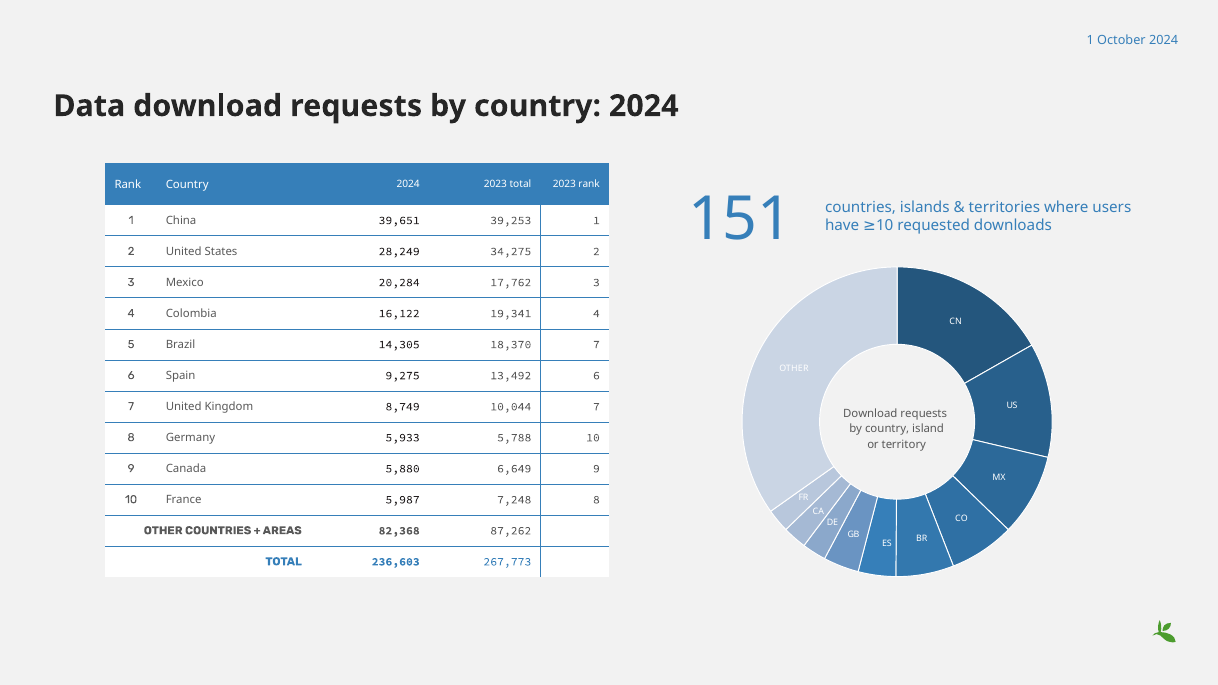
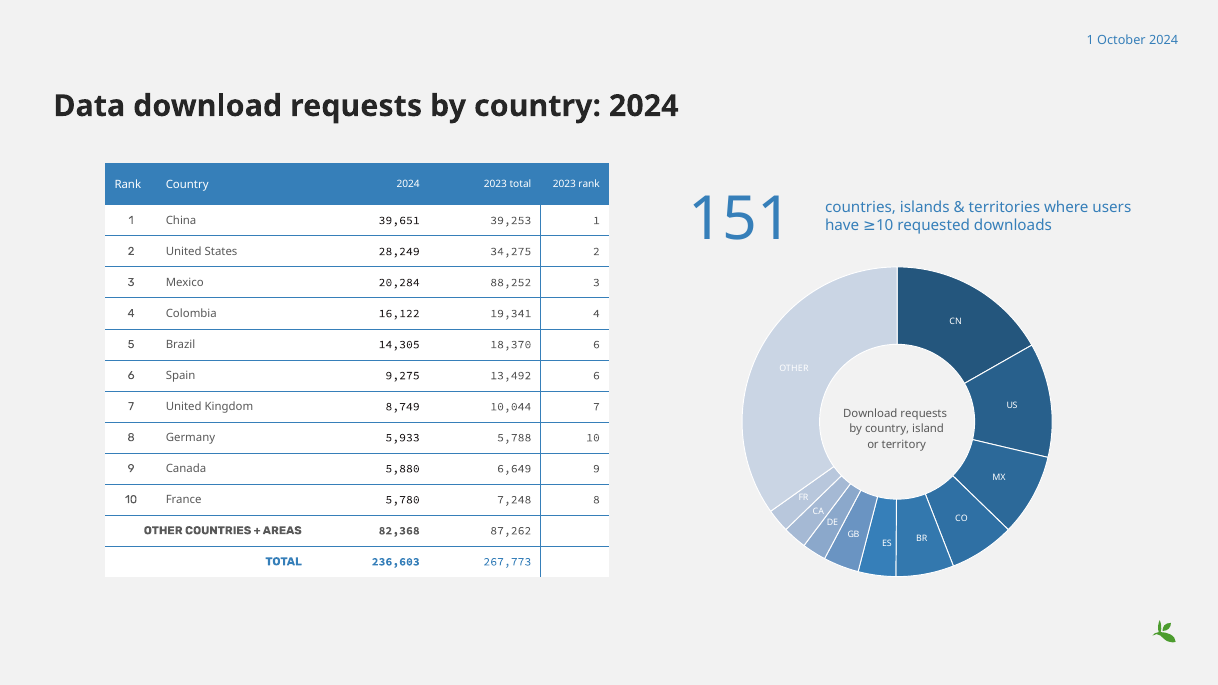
17,762: 17,762 -> 88,252 (511, 282)
18,370 7: 7 -> 6 (596, 345)
5,987: 5,987 -> 5,780 (403, 500)
